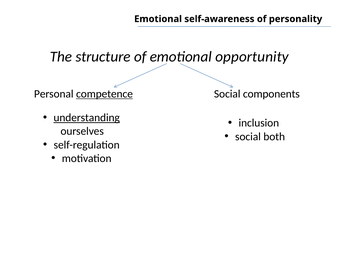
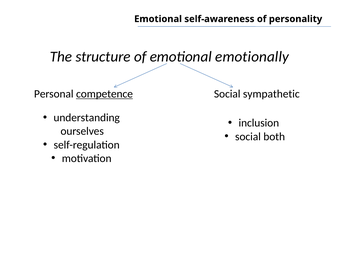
opportunity: opportunity -> emotionally (252, 57)
components: components -> sympathetic (271, 94)
understanding underline: present -> none (87, 118)
